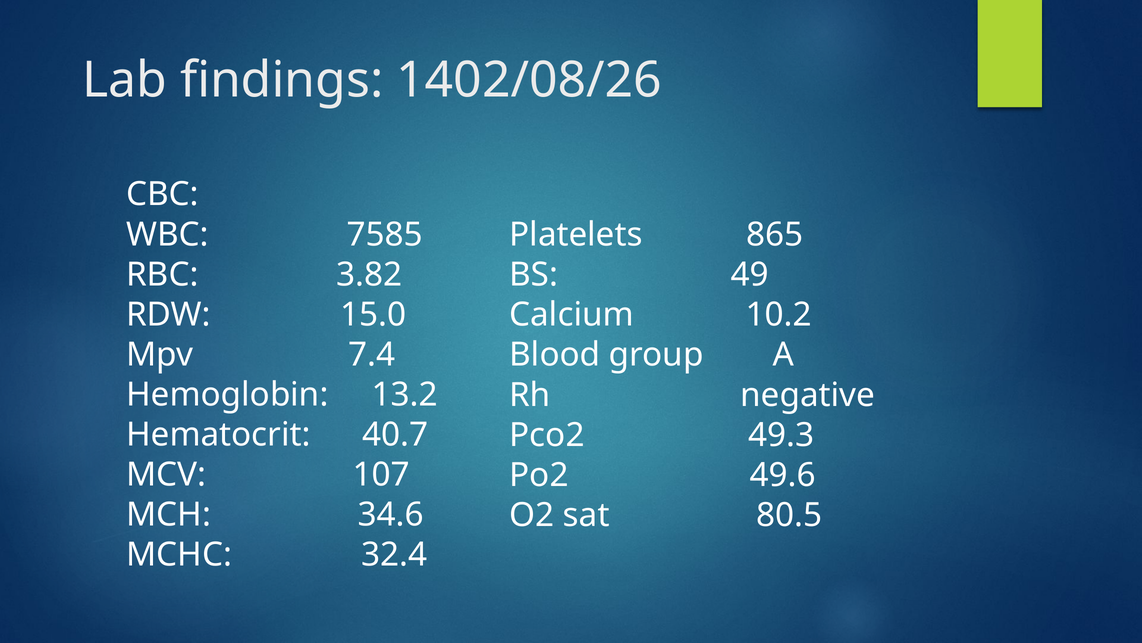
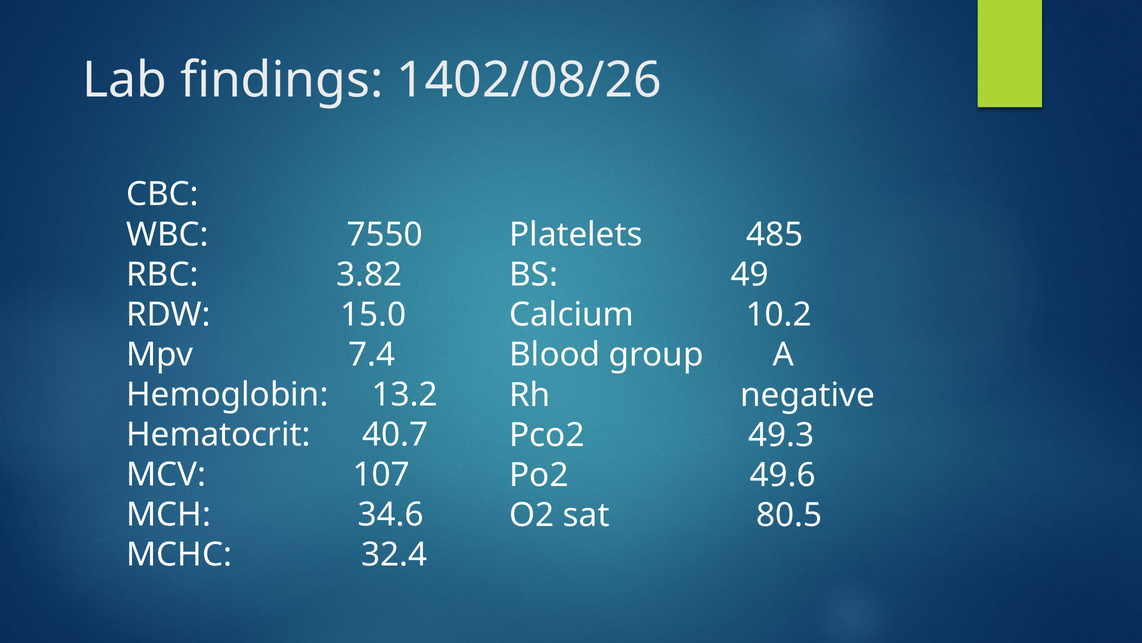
7585: 7585 -> 7550 (385, 234)
865: 865 -> 485 (775, 235)
